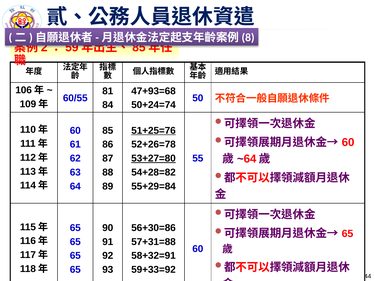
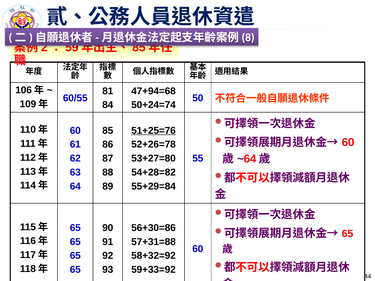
47+93=68: 47+93=68 -> 47+94=68 (154, 91)
53+27=80 underline: present -> none (154, 159)
58+32=91: 58+32=91 -> 58+32=92 (154, 256)
